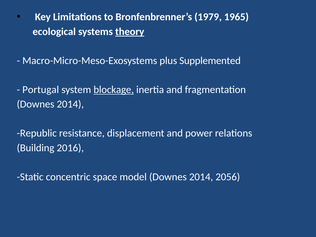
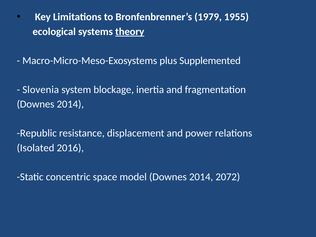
1965: 1965 -> 1955 (236, 17)
Portugal: Portugal -> Slovenia (41, 90)
blockage underline: present -> none (114, 90)
Building: Building -> Isolated (36, 148)
2056: 2056 -> 2072 (228, 177)
